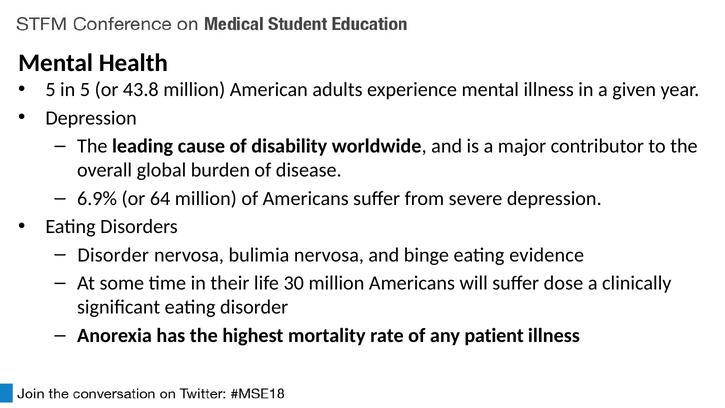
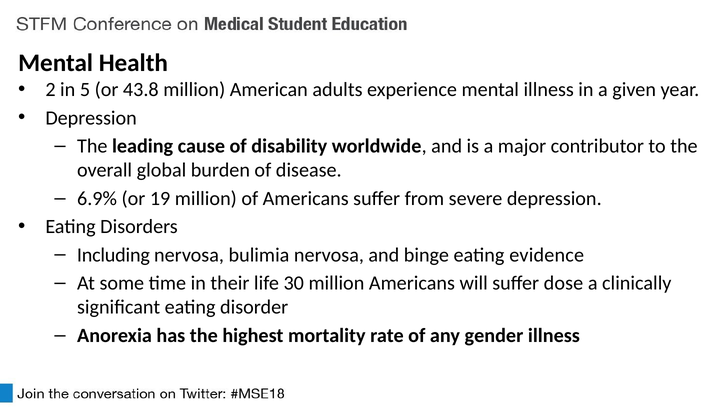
5: 5 -> 2 (50, 90)
64: 64 -> 19 (160, 198)
Disorder: Disorder -> Including (113, 255)
patient: patient -> gender (494, 335)
